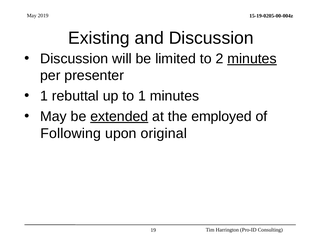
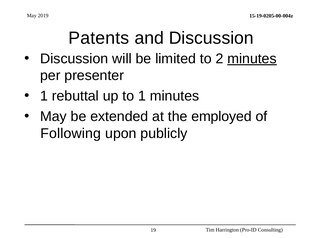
Existing: Existing -> Patents (99, 38)
extended underline: present -> none (119, 116)
original: original -> publicly (164, 133)
